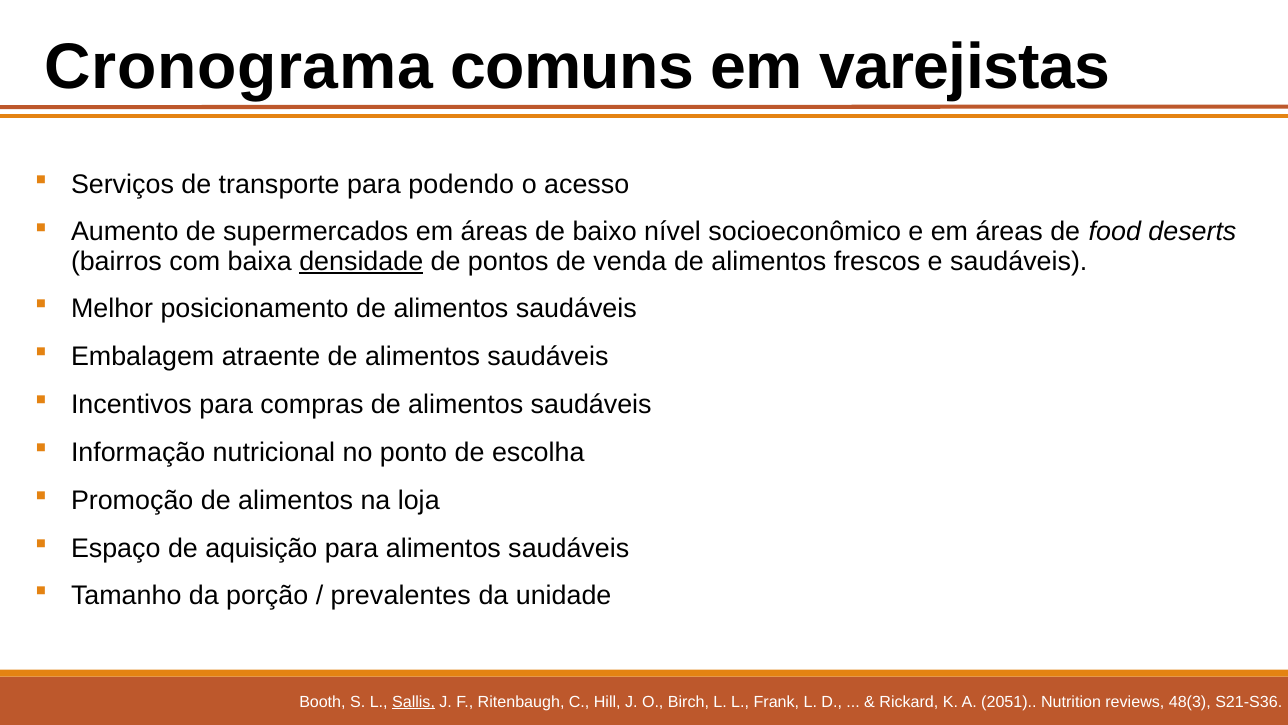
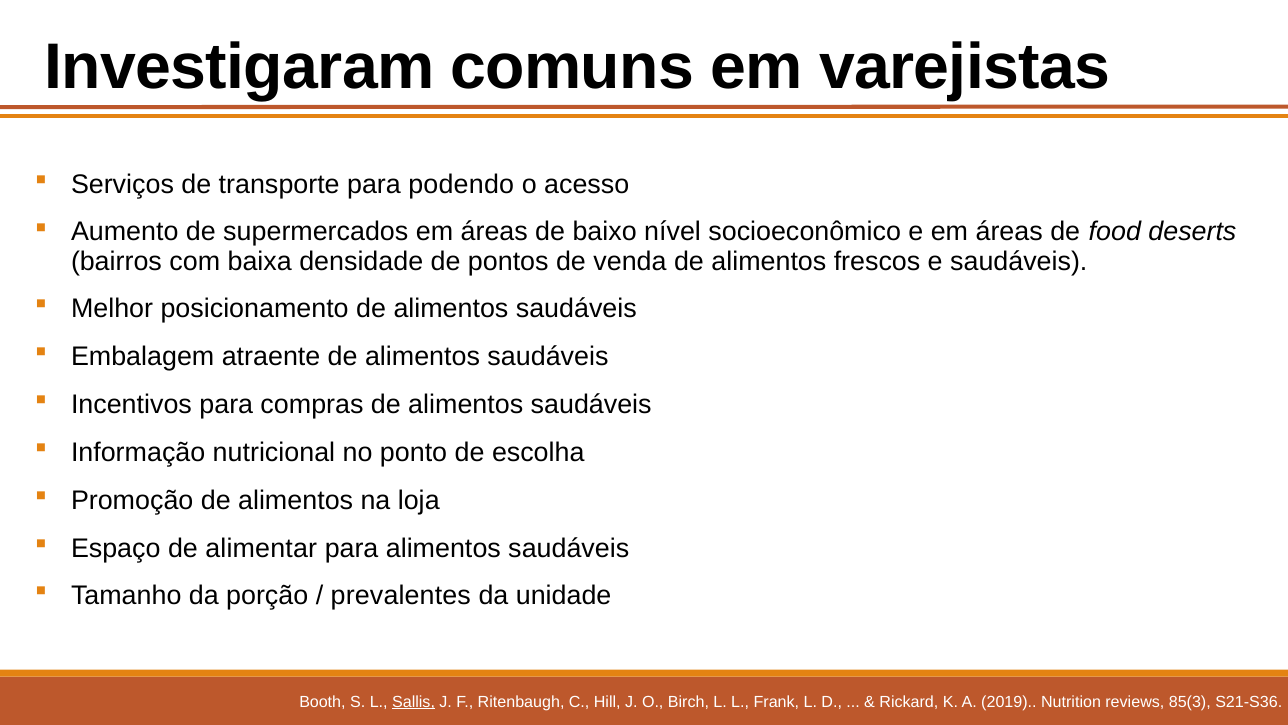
Cronograma: Cronograma -> Investigaram (240, 67)
densidade underline: present -> none (361, 261)
aquisição: aquisição -> alimentar (261, 548)
2051: 2051 -> 2019 (1009, 701)
48(3: 48(3 -> 85(3 (1190, 701)
